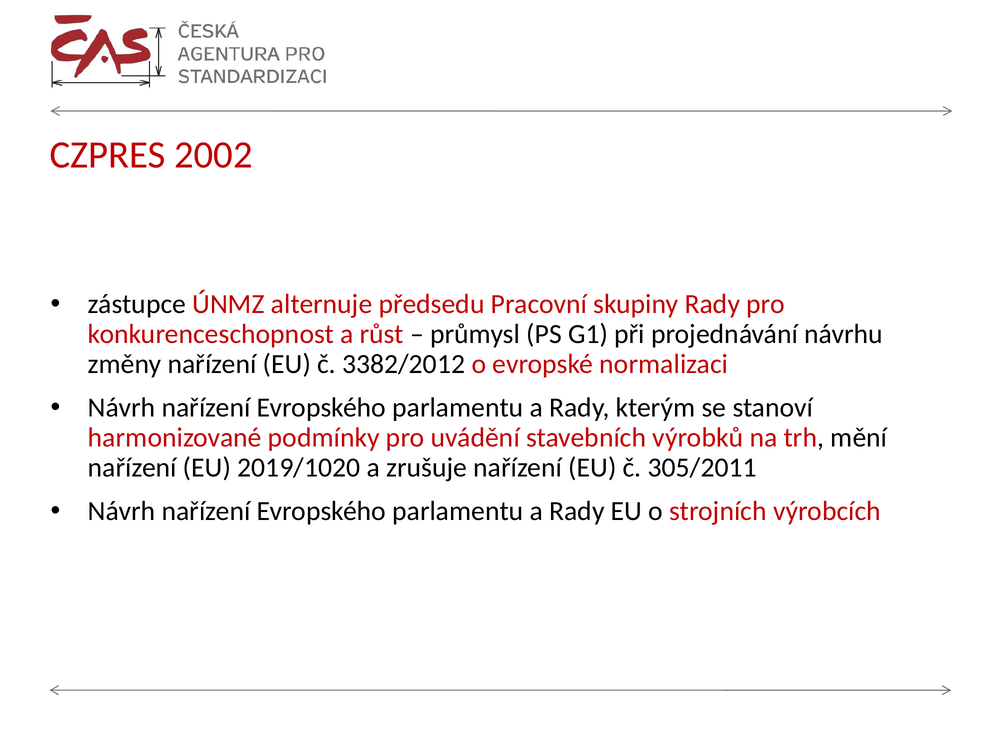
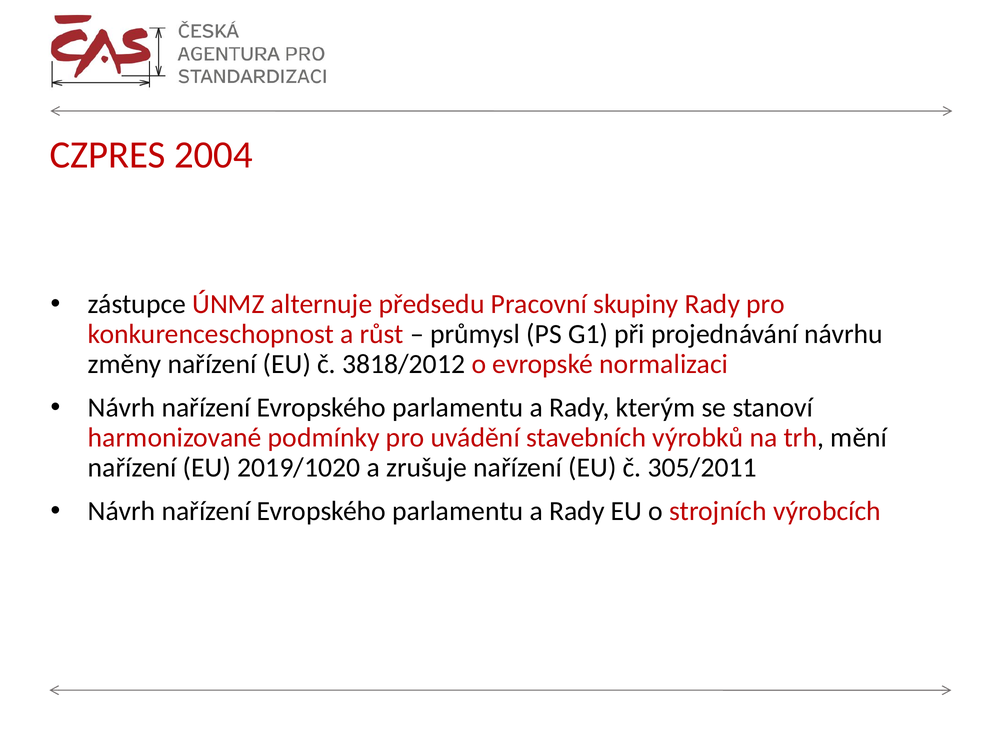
2002: 2002 -> 2004 (213, 155)
3382/2012: 3382/2012 -> 3818/2012 (404, 364)
